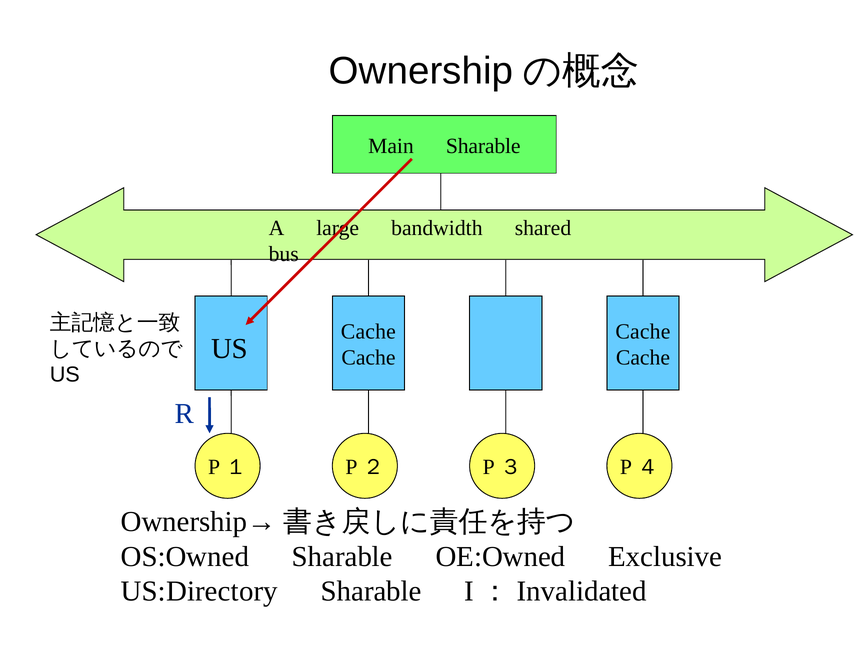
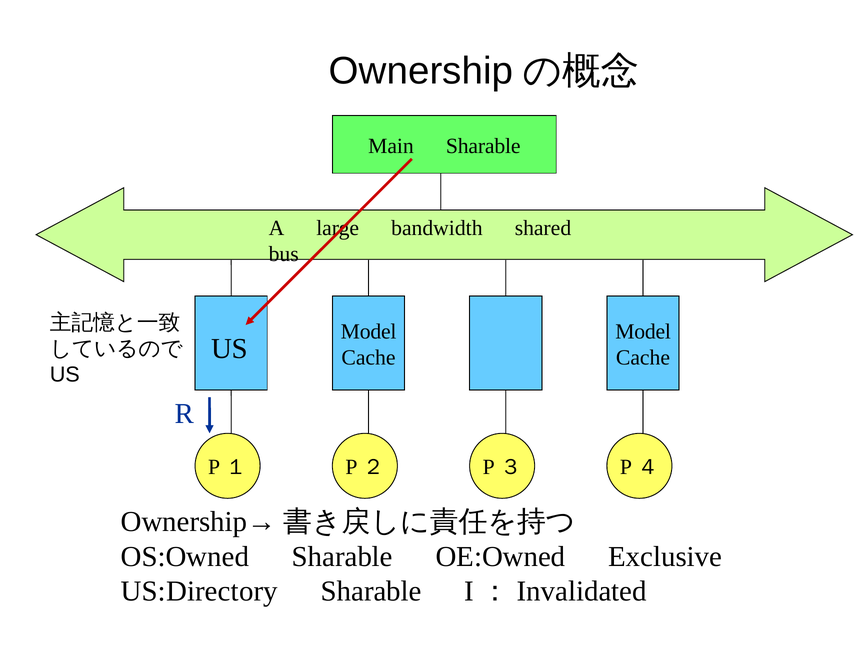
Cache: Cache -> Model (369, 332)
Cache: Cache -> Model (643, 332)
